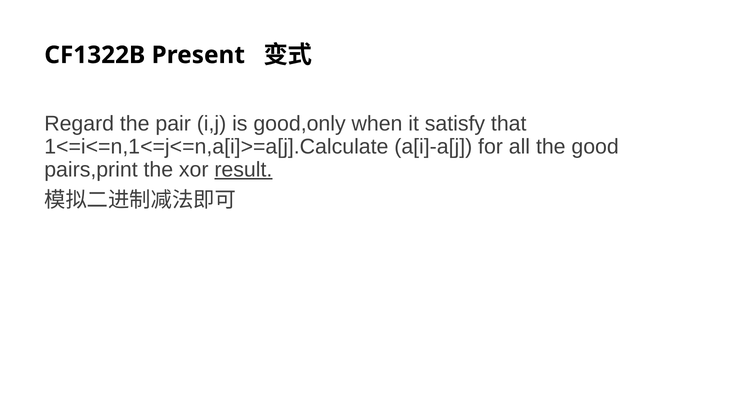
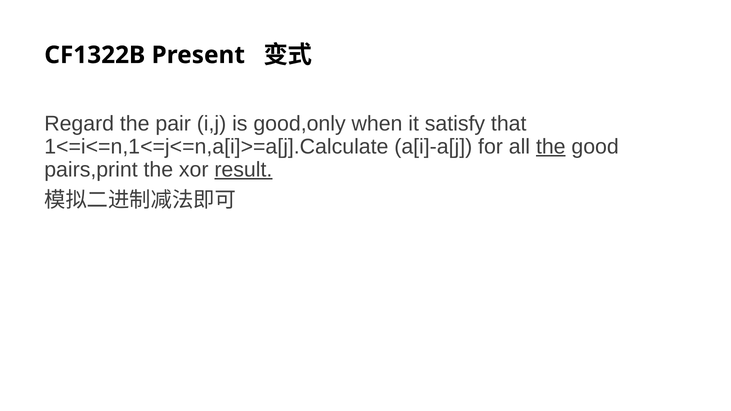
the underline: none -> present (551, 147)
